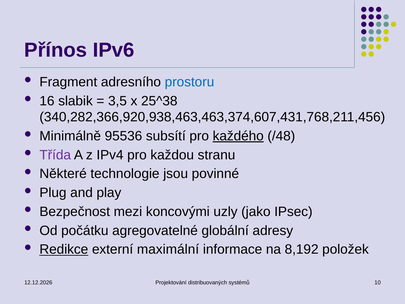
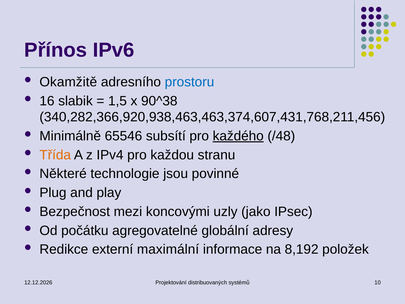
Fragment: Fragment -> Okamžitě (68, 82)
3,5: 3,5 -> 1,5 (118, 101)
25^38: 25^38 -> 90^38 (159, 101)
95536: 95536 -> 65546 (123, 136)
Třída colour: purple -> orange (55, 155)
Redikce underline: present -> none (64, 249)
